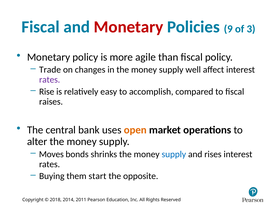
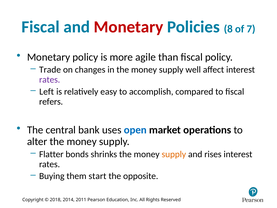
9: 9 -> 8 (228, 29)
3: 3 -> 7 (251, 29)
Rise: Rise -> Left (47, 92)
raises: raises -> refers (51, 101)
open colour: orange -> blue (135, 130)
Moves: Moves -> Flatter (51, 154)
supply colour: blue -> orange (174, 154)
